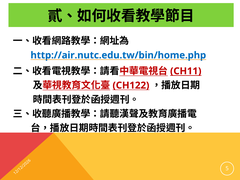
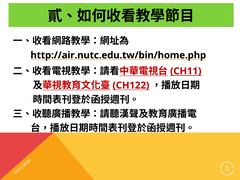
http://air.nutc.edu.tw/bin/home.php colour: blue -> black (118, 55)
